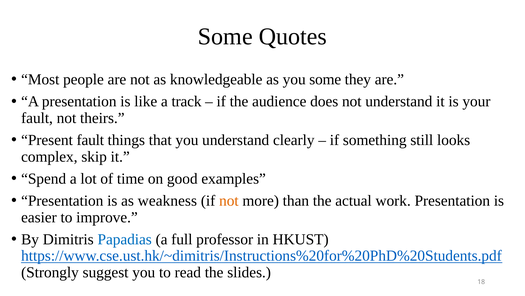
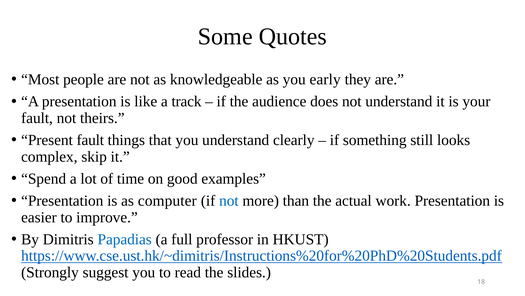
you some: some -> early (325, 79)
weakness: weakness -> computer (167, 200)
not colour: orange -> blue (229, 200)
